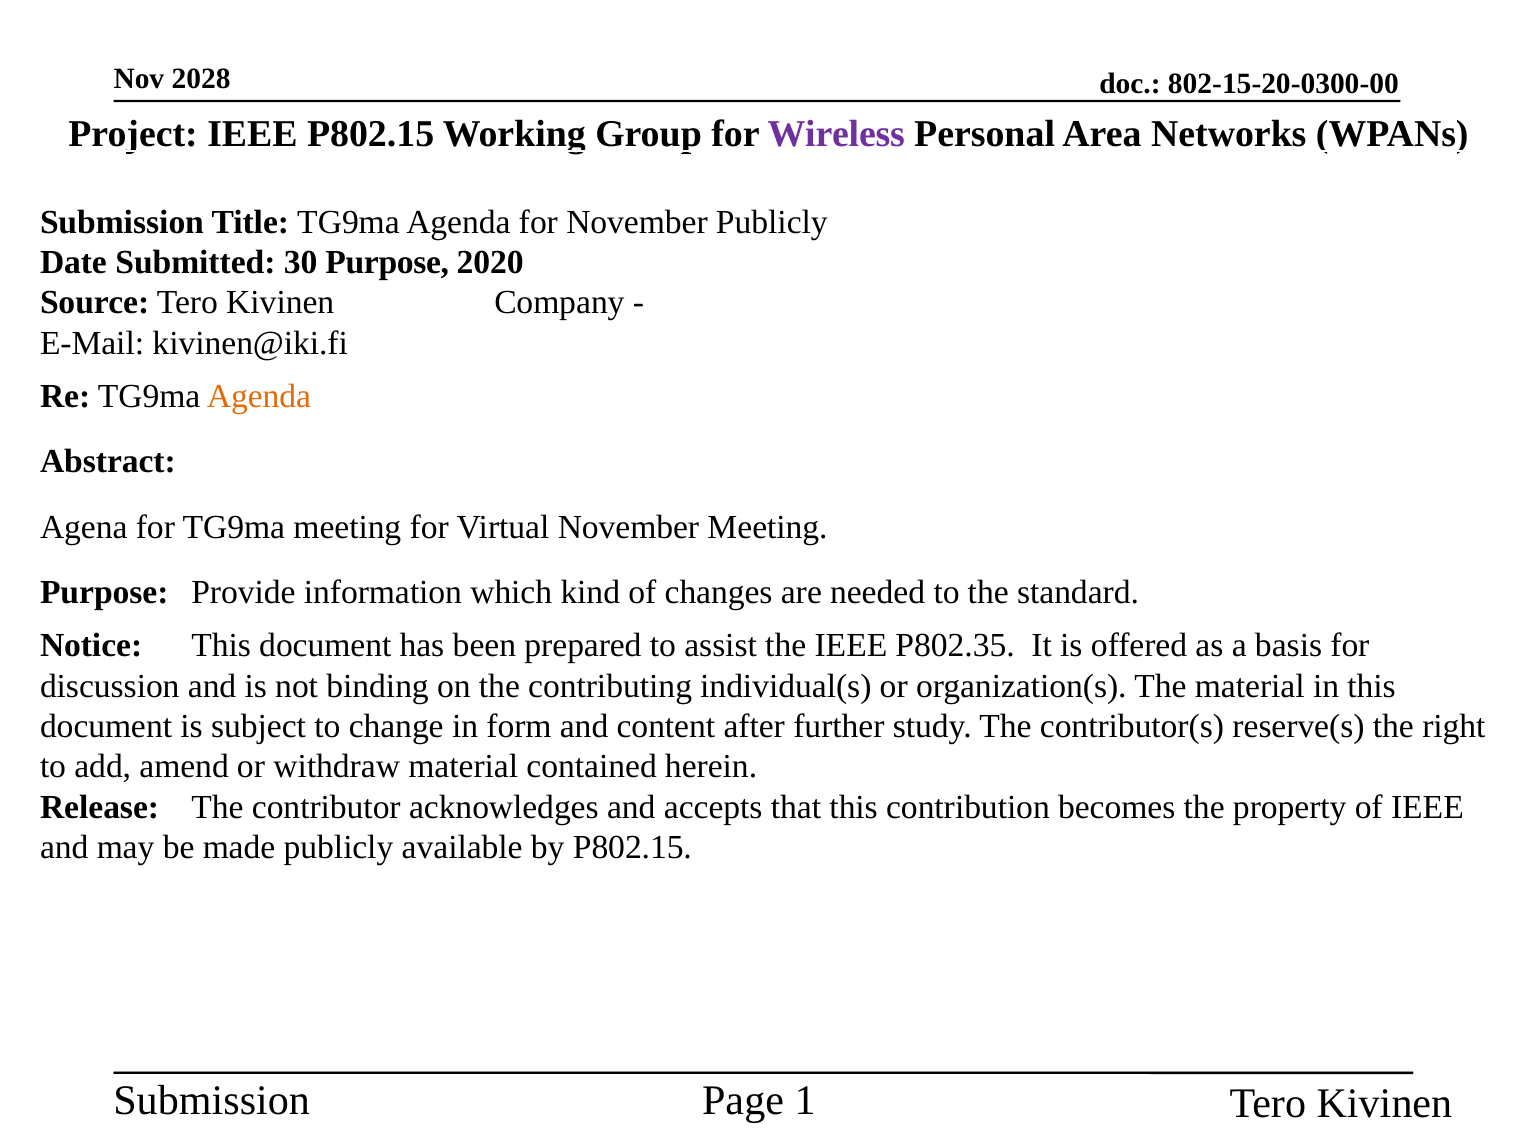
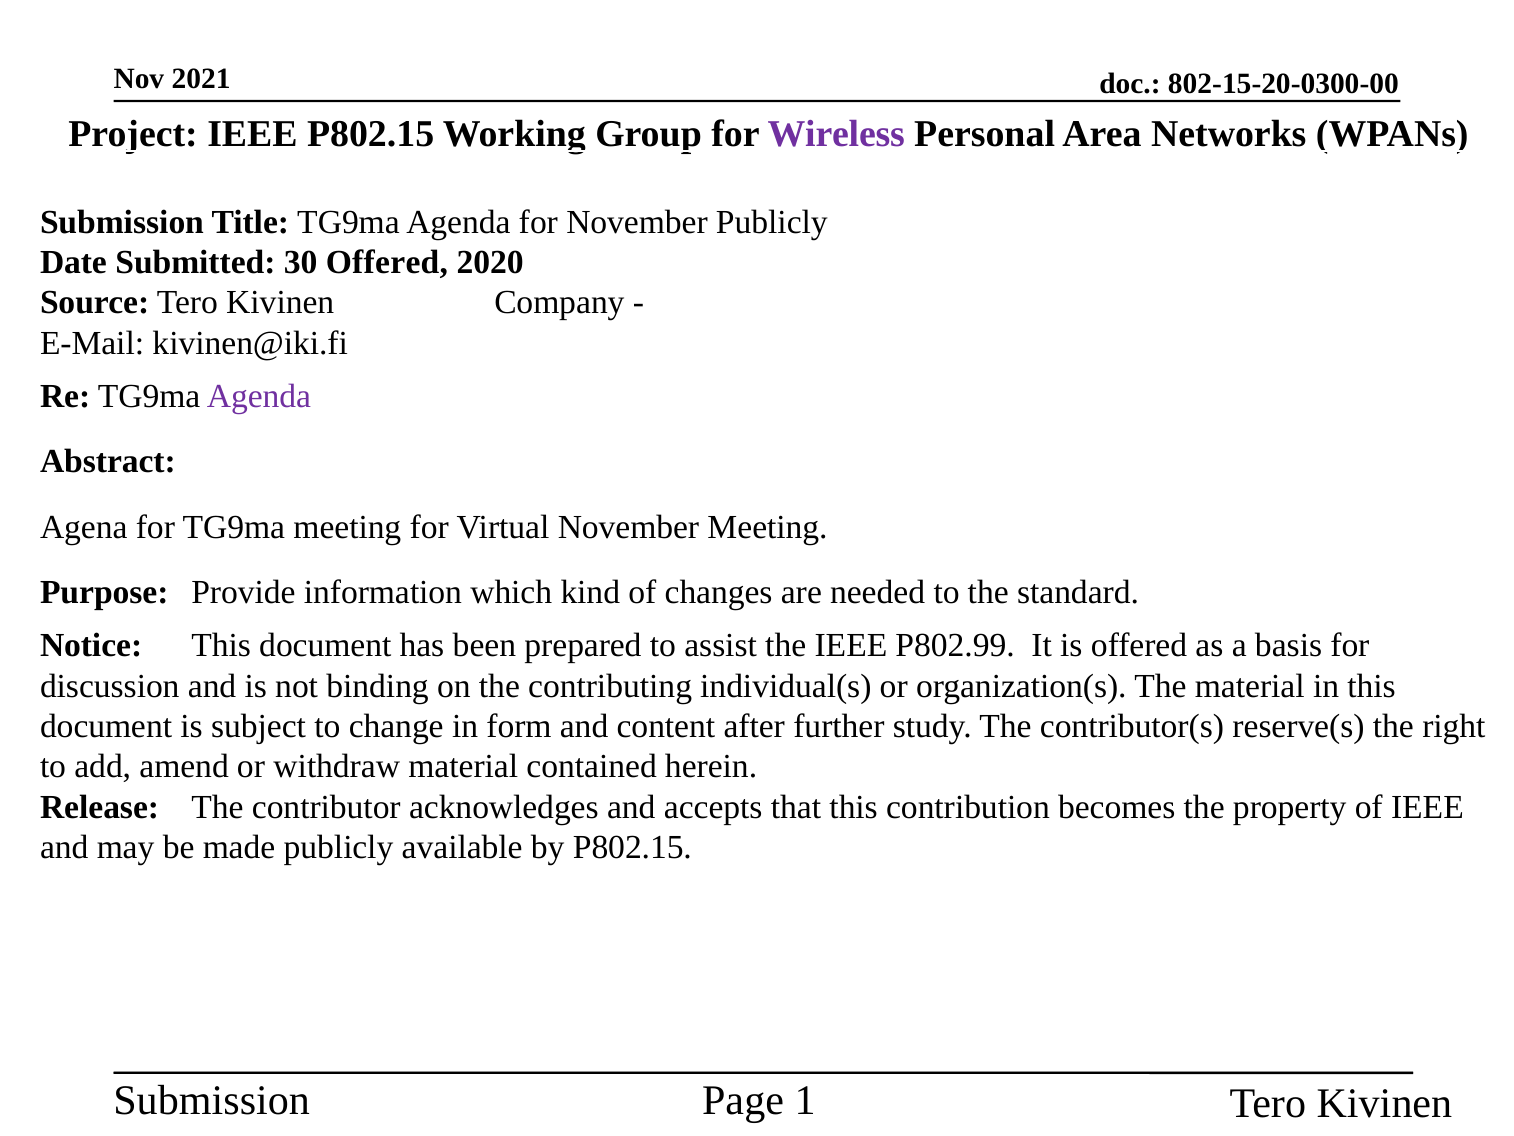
2028: 2028 -> 2021 (201, 79)
30 Purpose: Purpose -> Offered (387, 262)
Agenda colour: orange -> purple (259, 396)
P802.35: P802.35 -> P802.99 (955, 645)
